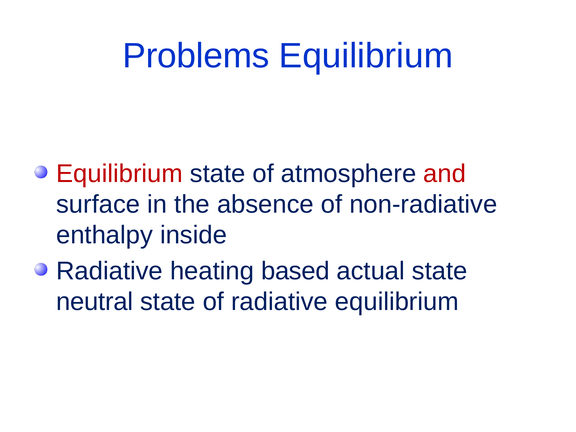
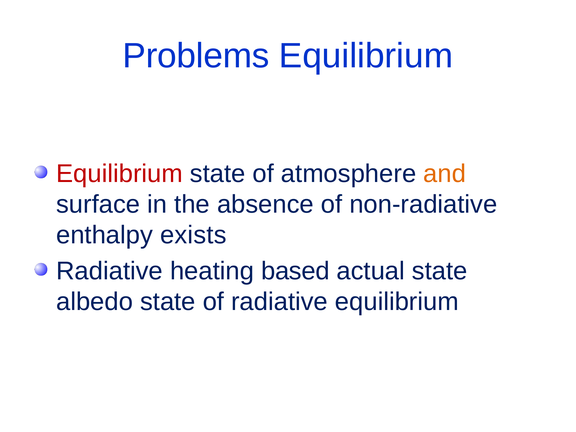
and colour: red -> orange (445, 174)
inside: inside -> exists (193, 235)
neutral: neutral -> albedo (95, 302)
